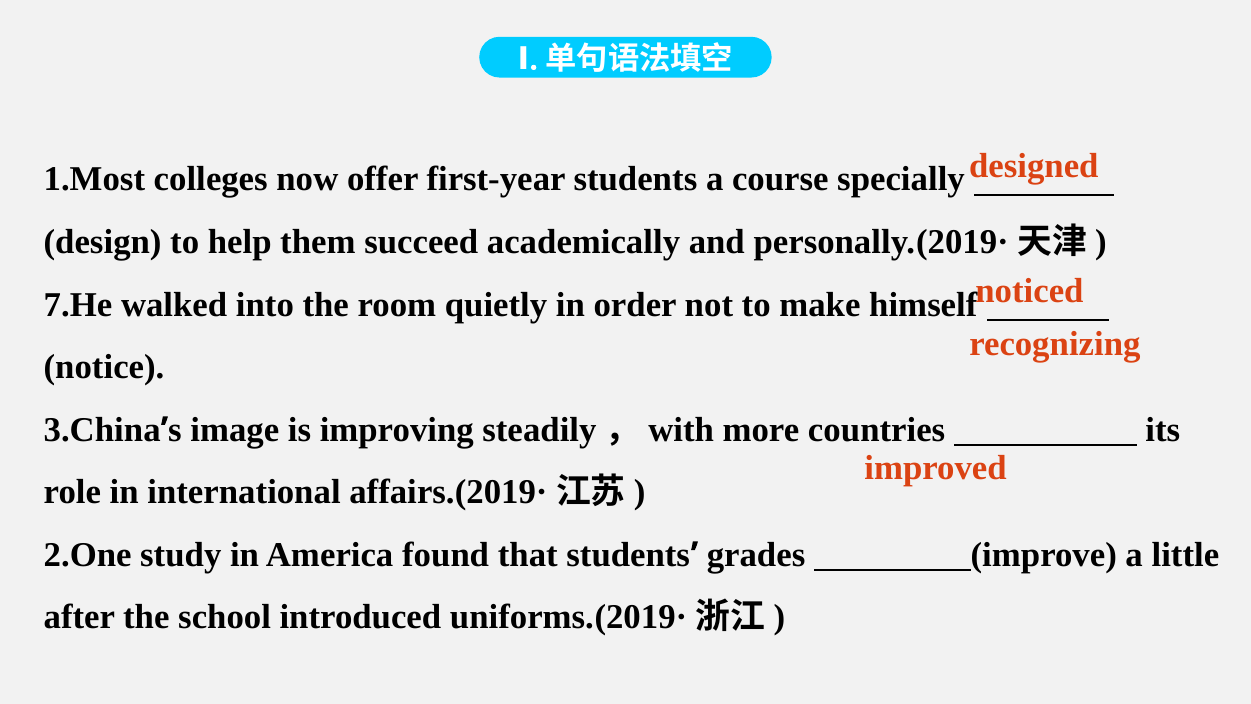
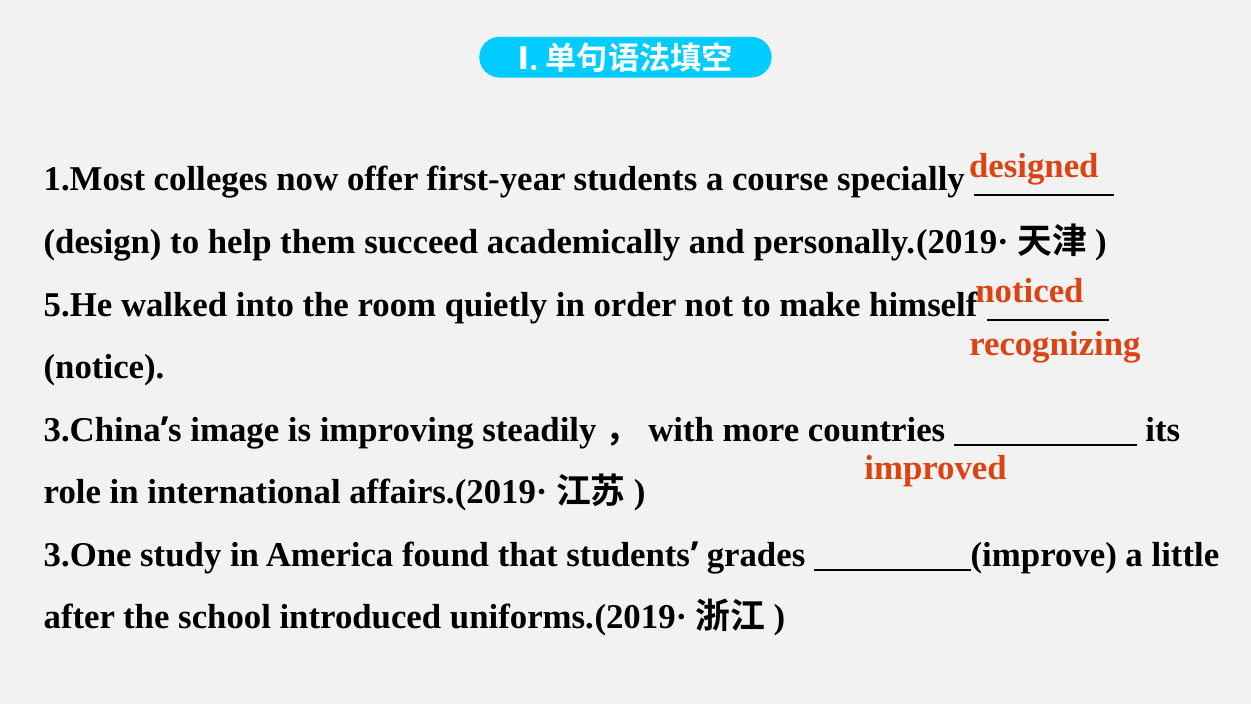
7.He: 7.He -> 5.He (78, 304)
2.One: 2.One -> 3.One (88, 555)
